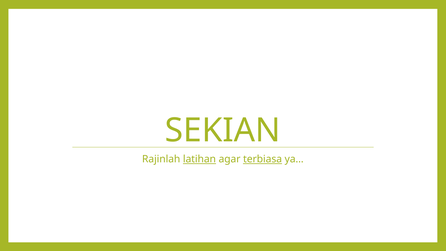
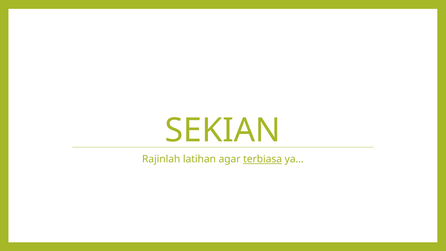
latihan underline: present -> none (199, 159)
